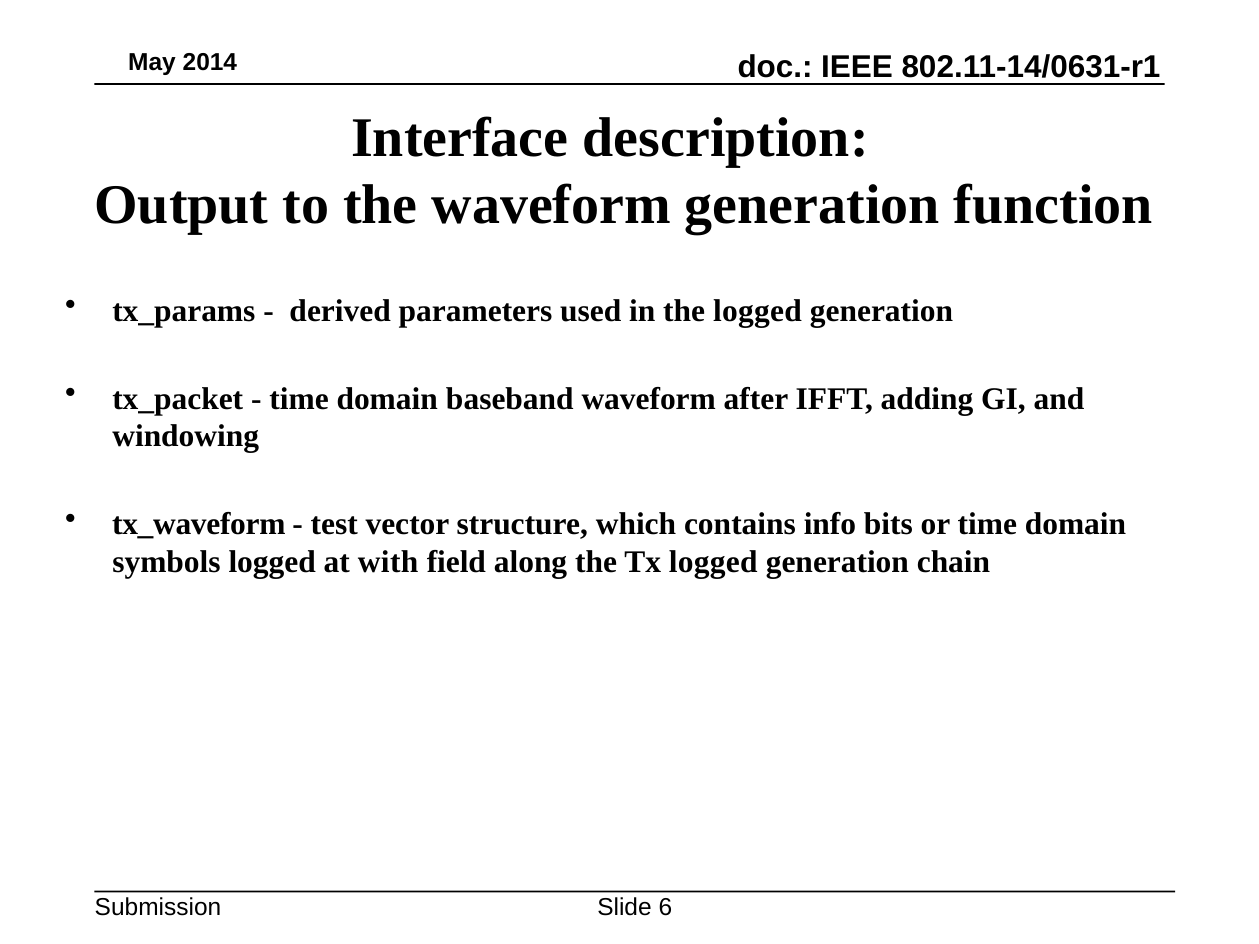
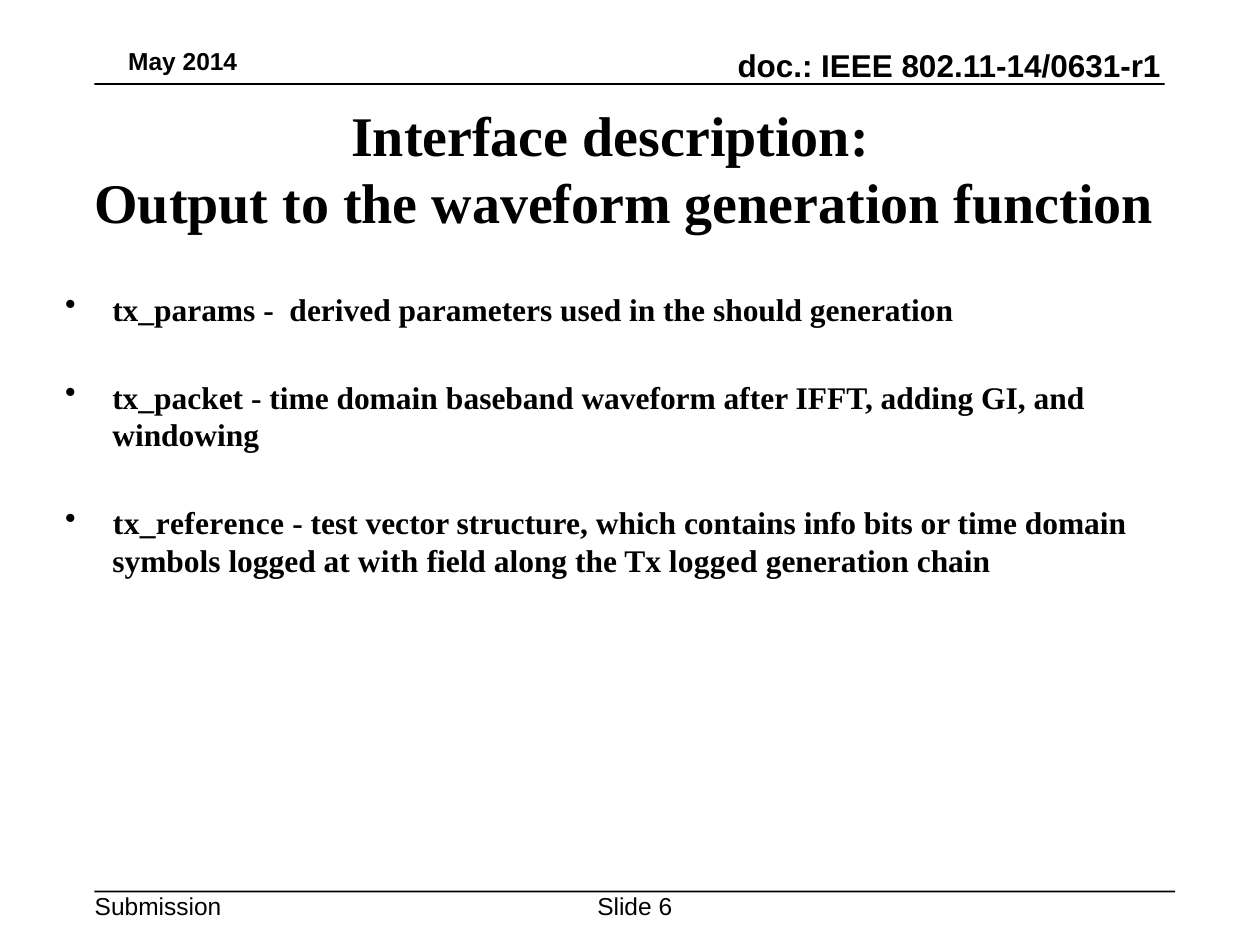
the logged: logged -> should (758, 311)
tx_waveform: tx_waveform -> tx_reference (198, 525)
